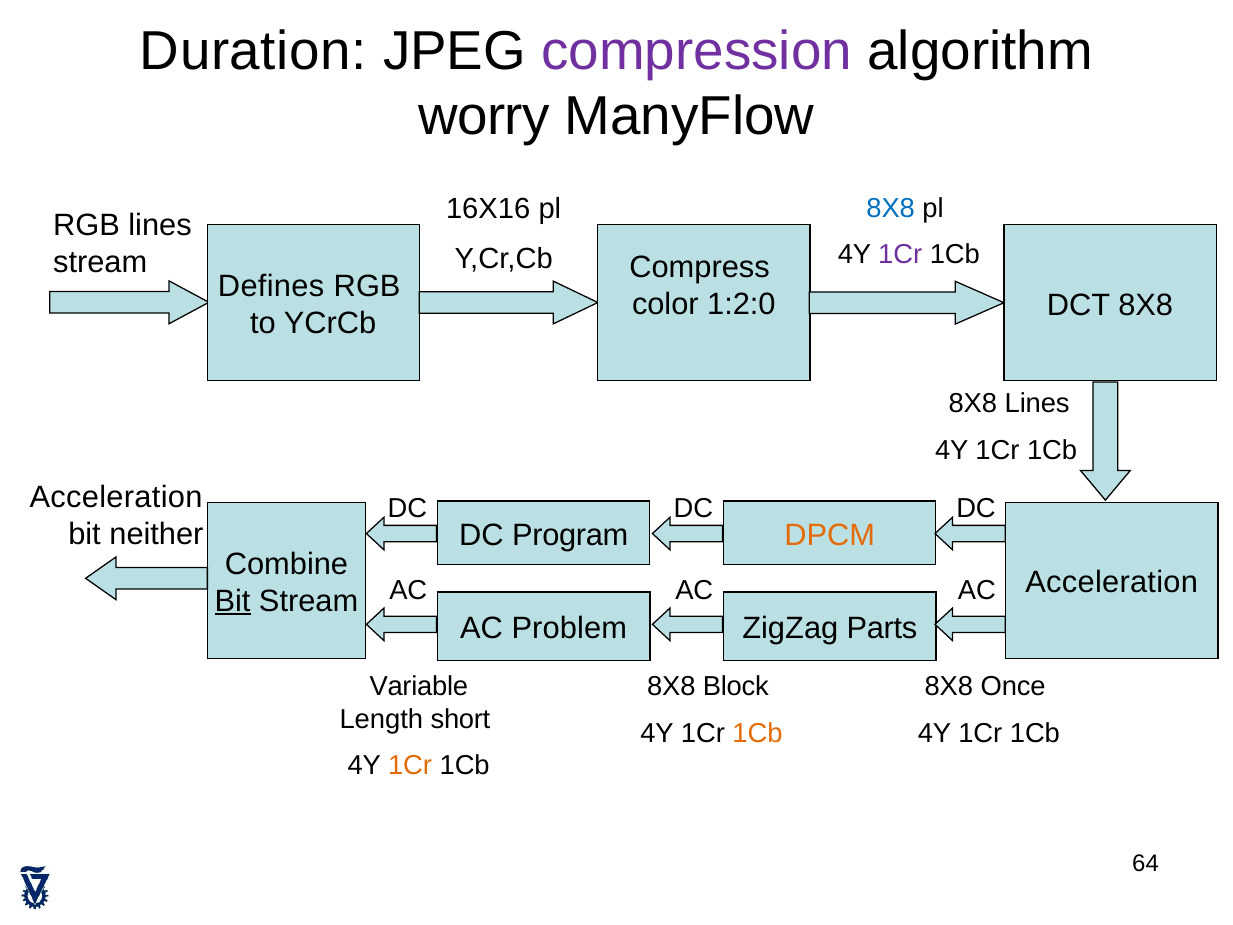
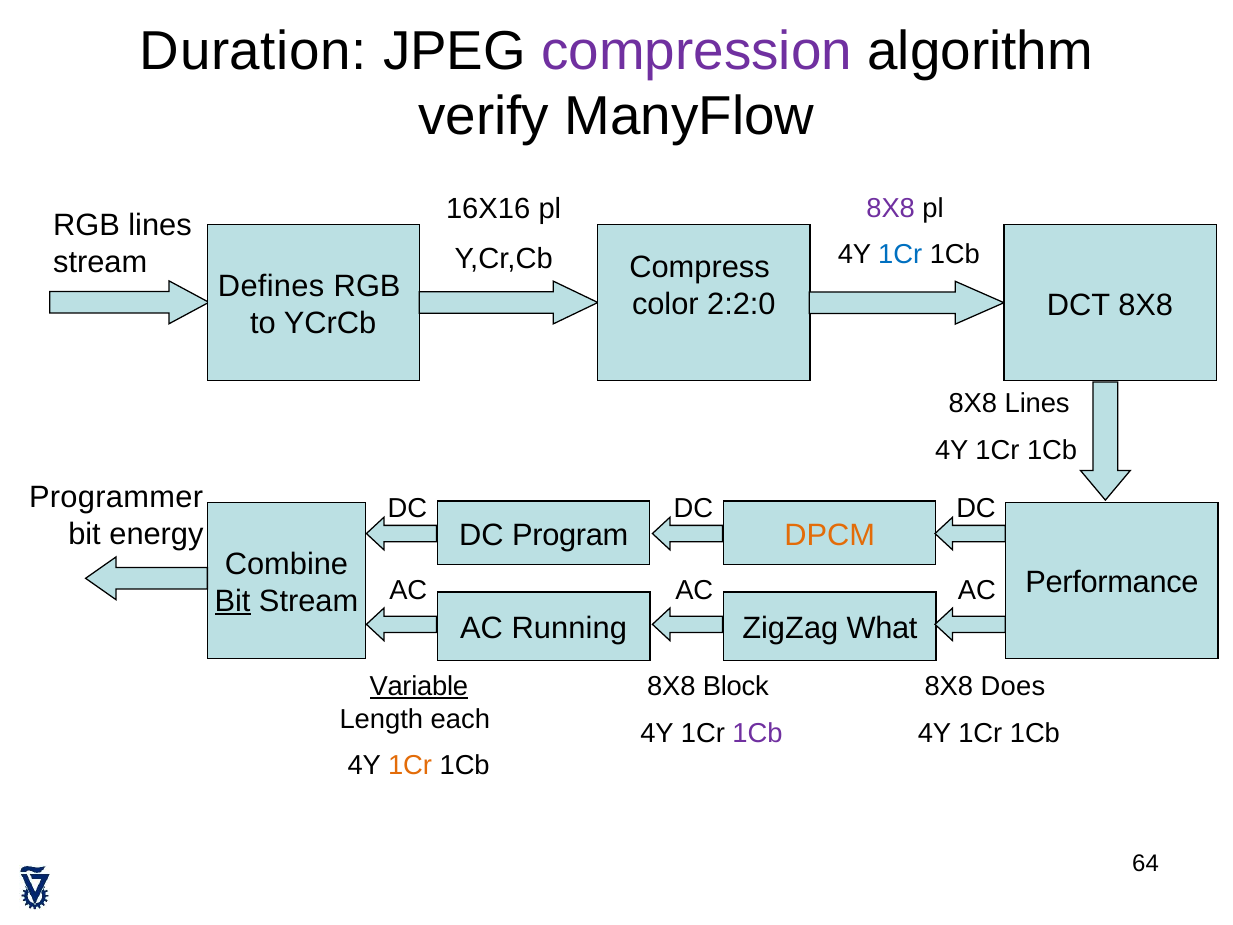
worry: worry -> verify (484, 117)
8X8 colour: blue -> purple (891, 208)
1Cr colour: purple -> blue (900, 255)
1:2:0: 1:2:0 -> 2:2:0 (741, 305)
Acceleration: Acceleration -> Programmer (116, 498)
neither: neither -> energy (156, 535)
Acceleration: Acceleration -> Performance (1112, 582)
Problem: Problem -> Running (569, 628)
Parts: Parts -> What (882, 628)
Variable underline: none -> present (419, 686)
Once: Once -> Does (1013, 686)
short: short -> each (460, 719)
1Cb colour: orange -> purple (757, 733)
